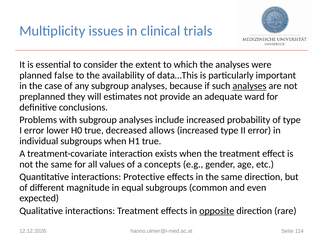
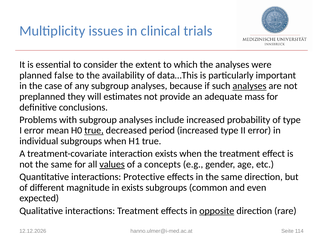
ward: ward -> mass (255, 97)
lower: lower -> mean (58, 131)
true underline: none -> present (94, 131)
allows: allows -> period (162, 131)
values underline: none -> present (112, 165)
in equal: equal -> exists (132, 188)
